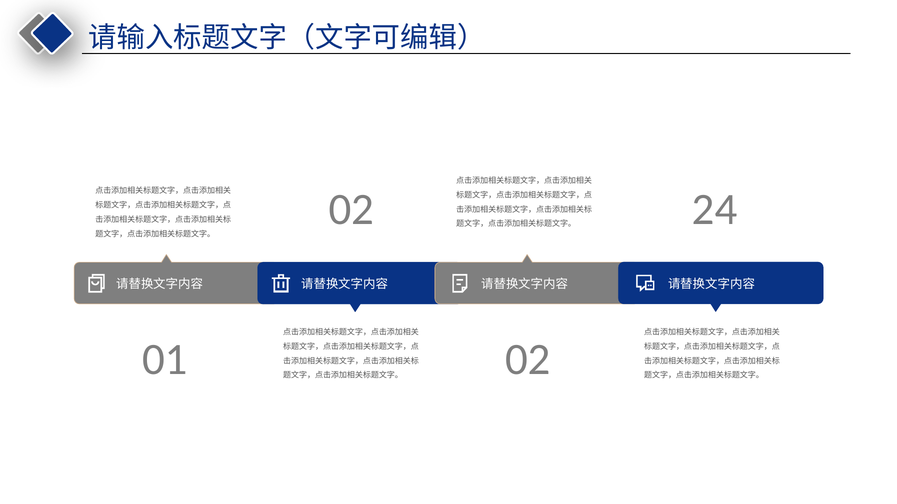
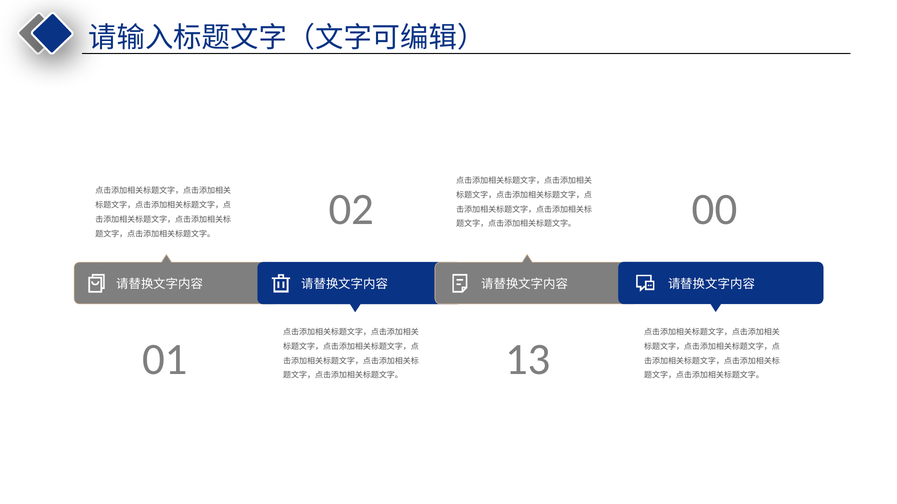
24: 24 -> 00 (715, 210)
01 02: 02 -> 13 (528, 360)
